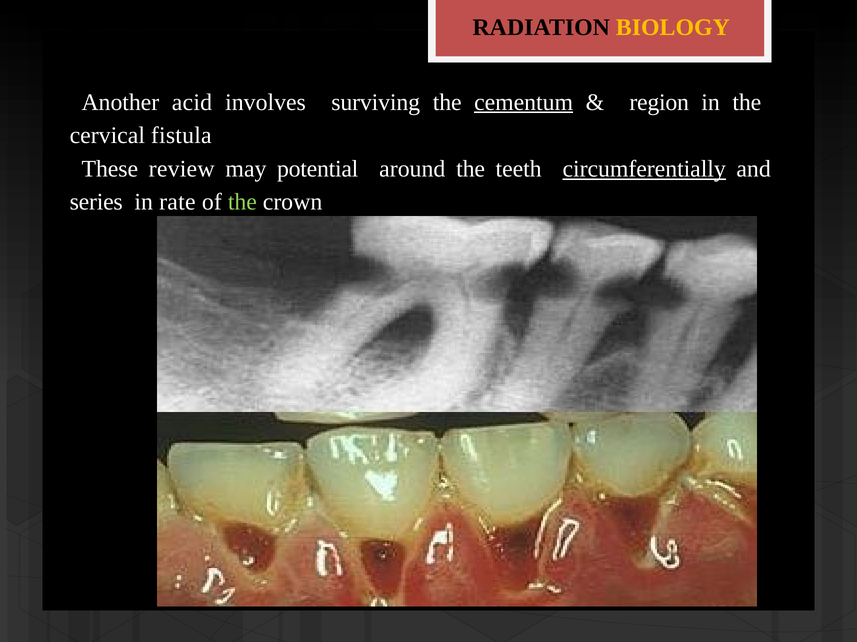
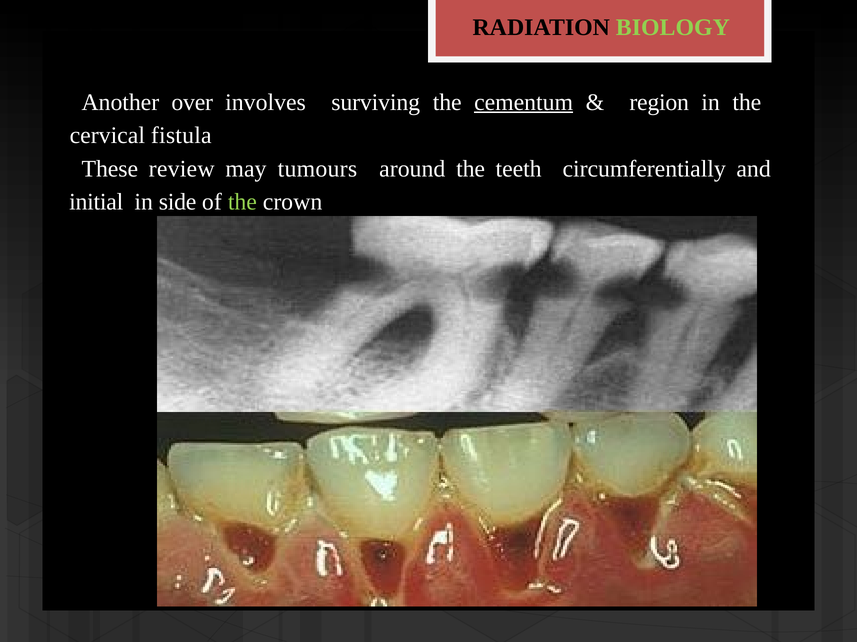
BIOLOGY colour: yellow -> light green (673, 27)
acid: acid -> over (192, 102)
potential: potential -> tumours (317, 169)
circumferentially underline: present -> none (644, 169)
series: series -> initial (96, 202)
rate: rate -> side (178, 202)
